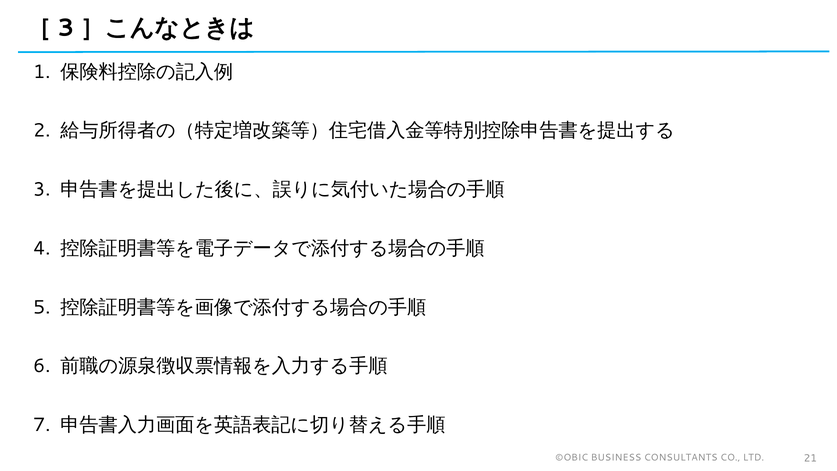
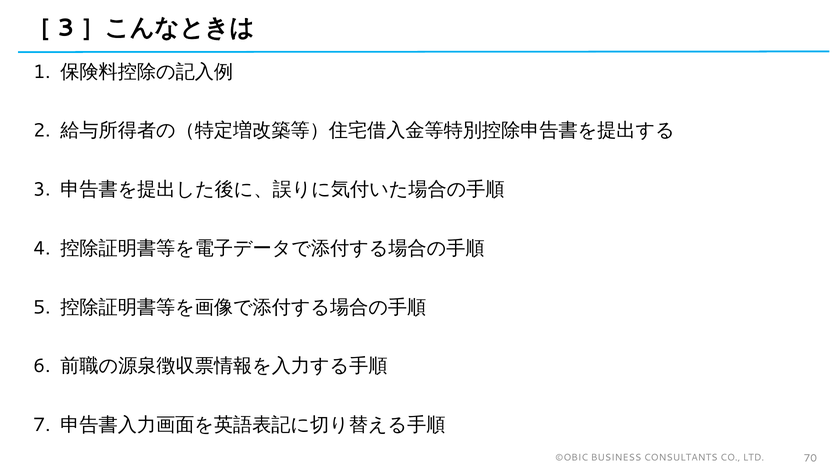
21: 21 -> 70 (810, 458)
